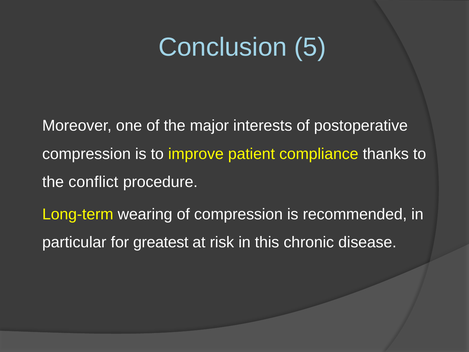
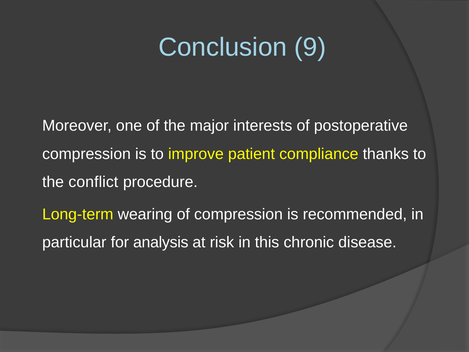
5: 5 -> 9 (310, 47)
greatest: greatest -> analysis (161, 242)
